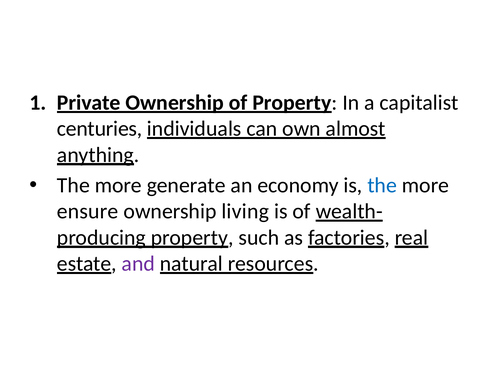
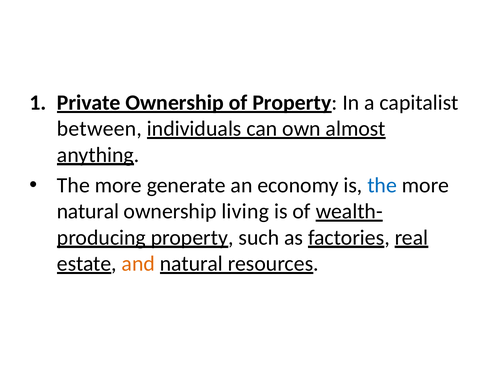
centuries: centuries -> between (99, 129)
ensure: ensure -> natural (88, 212)
and colour: purple -> orange (138, 264)
